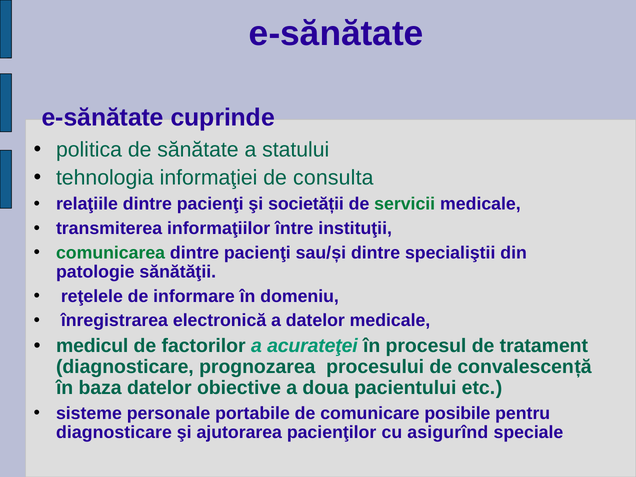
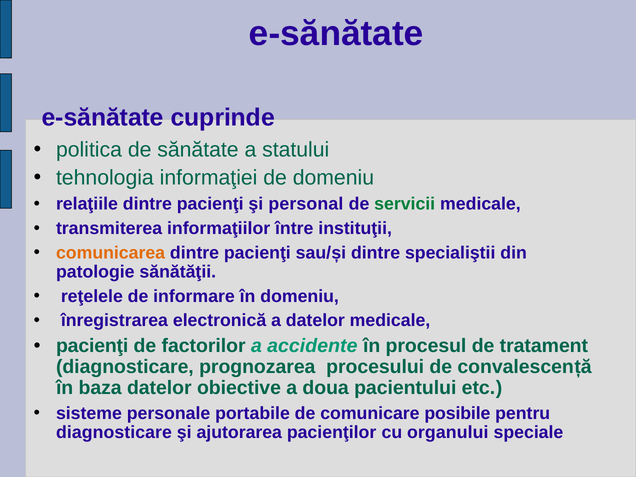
de consulta: consulta -> domeniu (333, 178)
societății: societății -> personal (306, 204)
comunicarea colour: green -> orange (111, 253)
medicul: medicul -> pacienţi (92, 346)
acurateţei: acurateţei -> accidente (312, 346)
asigurînd: asigurînd -> organului (448, 432)
